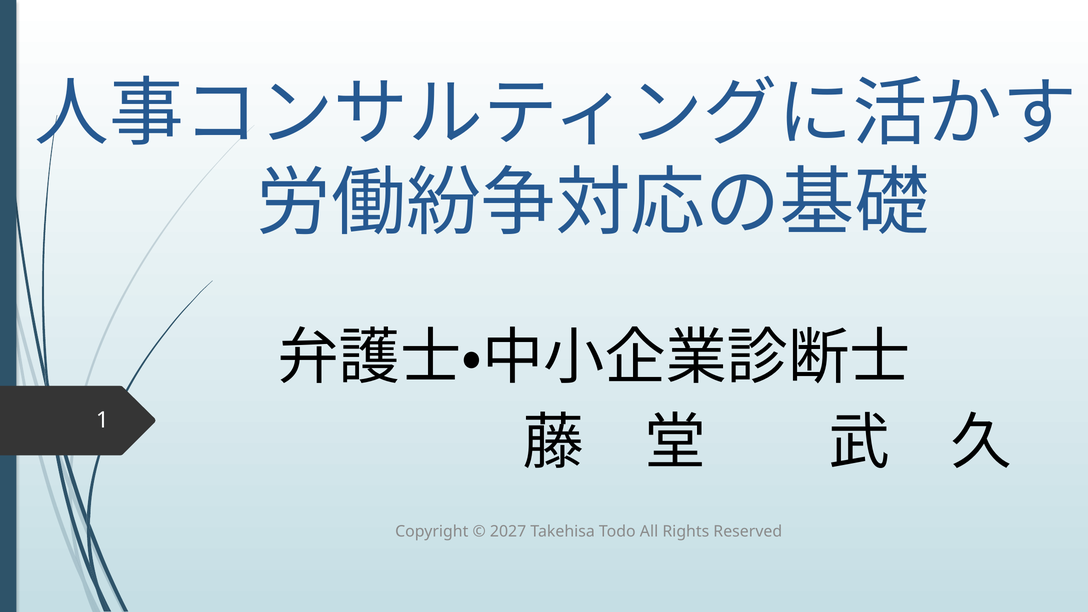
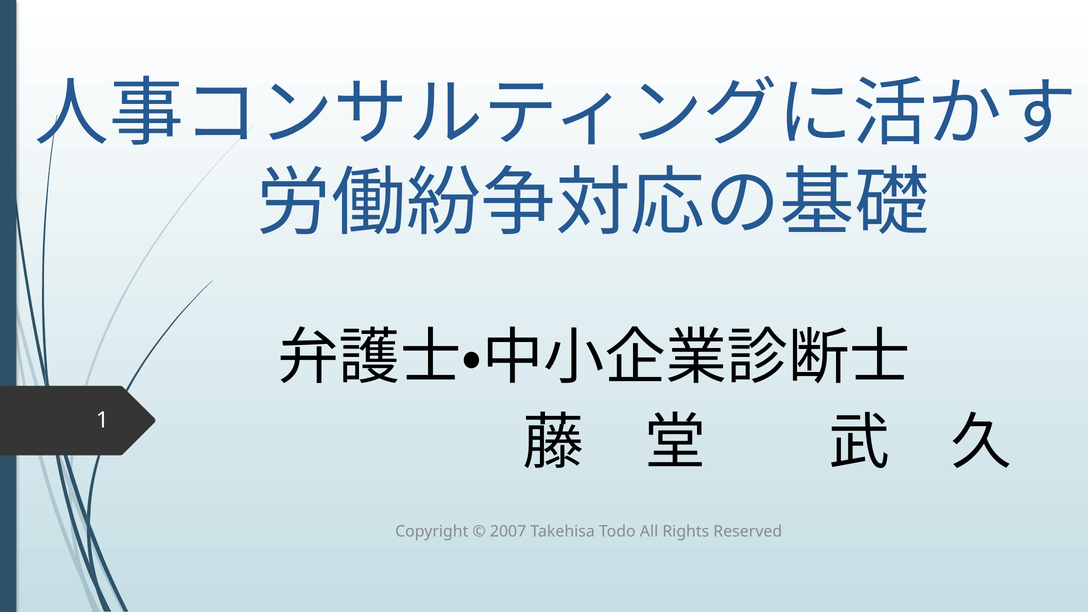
2027: 2027 -> 2007 (508, 532)
